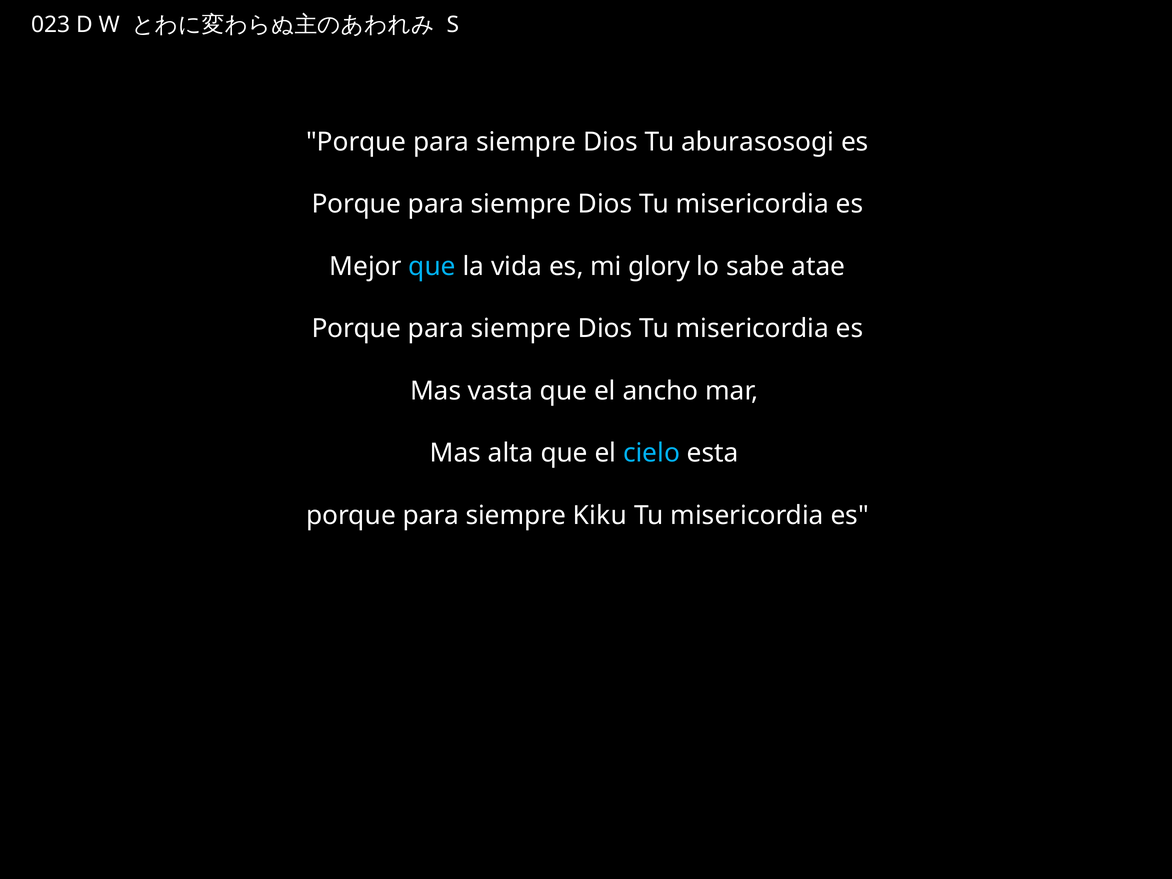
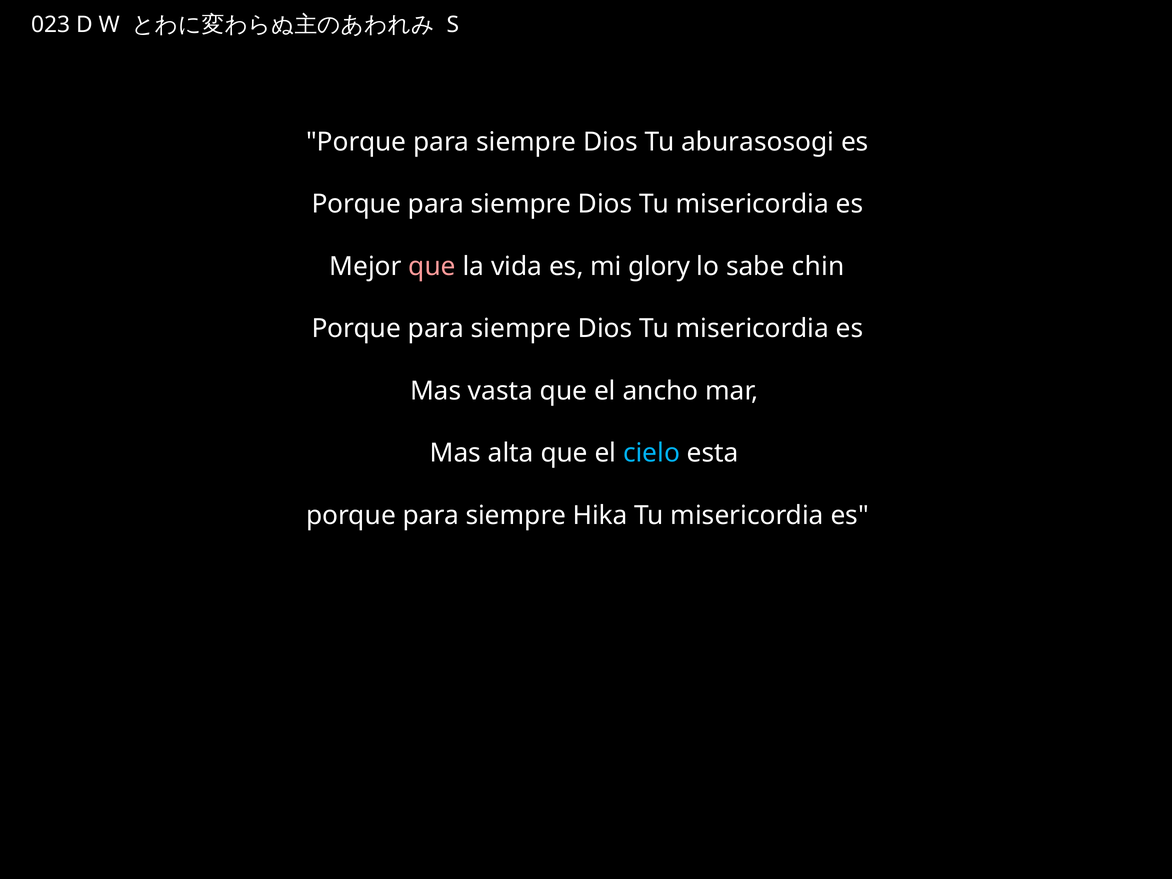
que colour: light blue -> pink (432, 266)
atae: atae -> chin (818, 266)
Kiku: Kiku -> Hika (600, 515)
